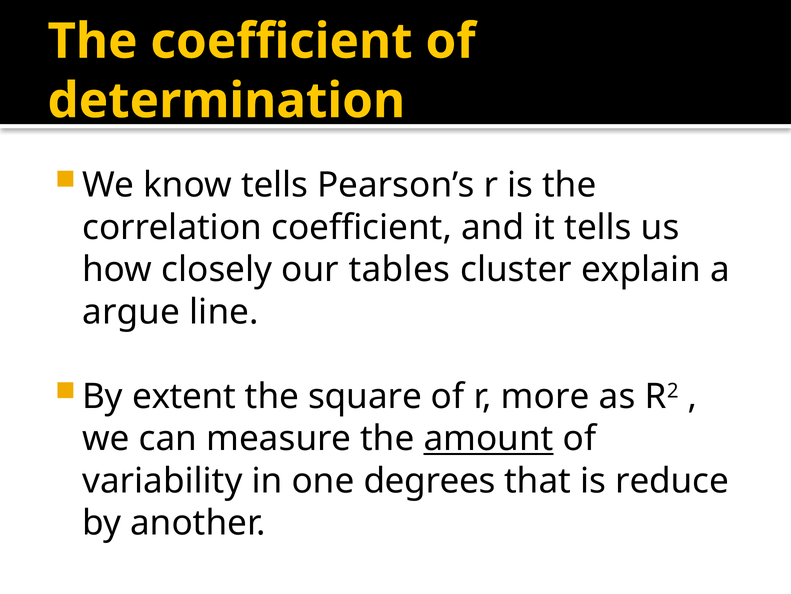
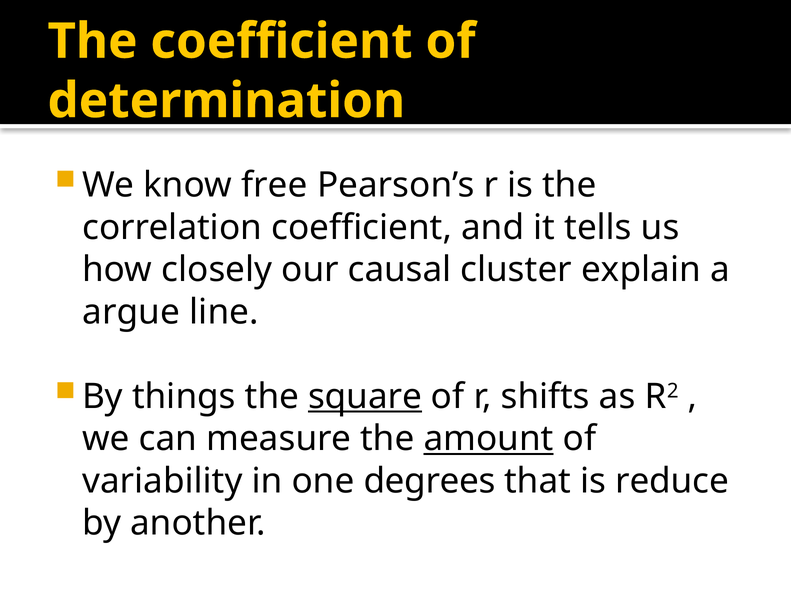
know tells: tells -> free (274, 185)
tables: tables -> causal (400, 269)
extent: extent -> things (184, 396)
square underline: none -> present (365, 396)
more: more -> shifts (545, 396)
